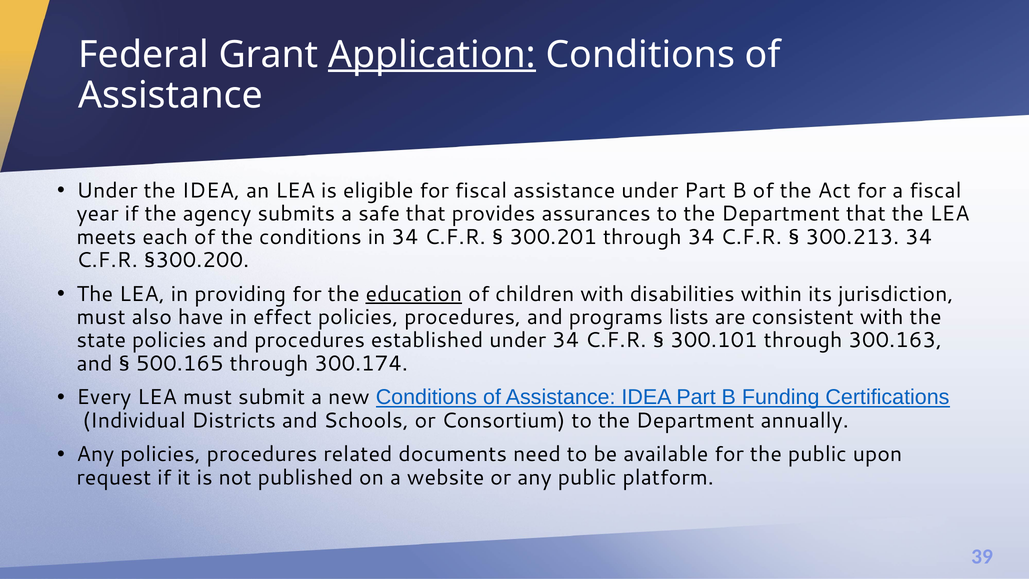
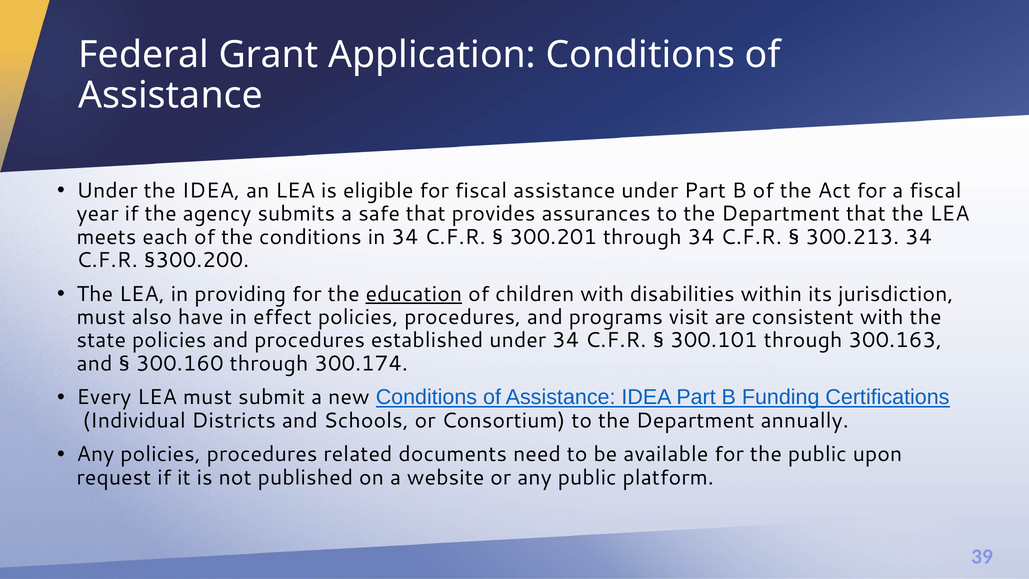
Application underline: present -> none (432, 55)
lists: lists -> visit (689, 317)
500.165: 500.165 -> 300.160 (180, 363)
